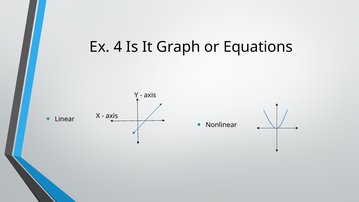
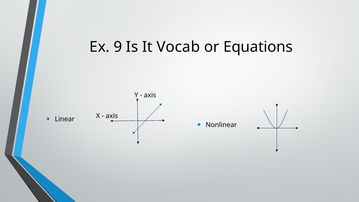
4: 4 -> 9 (118, 47)
Graph: Graph -> Vocab (178, 47)
